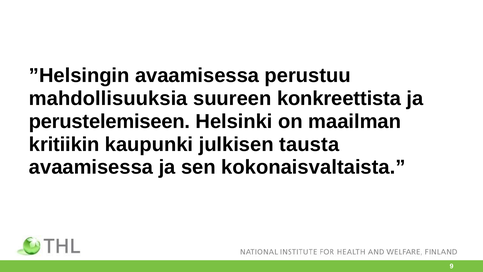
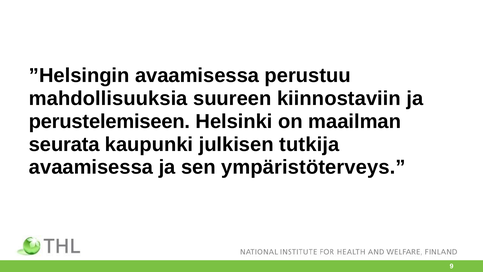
konkreettista: konkreettista -> kiinnostaviin (339, 98)
kritiikin: kritiikin -> seurata (64, 144)
tausta: tausta -> tutkija (309, 144)
kokonaisvaltaista: kokonaisvaltaista -> ympäristöterveys (313, 167)
